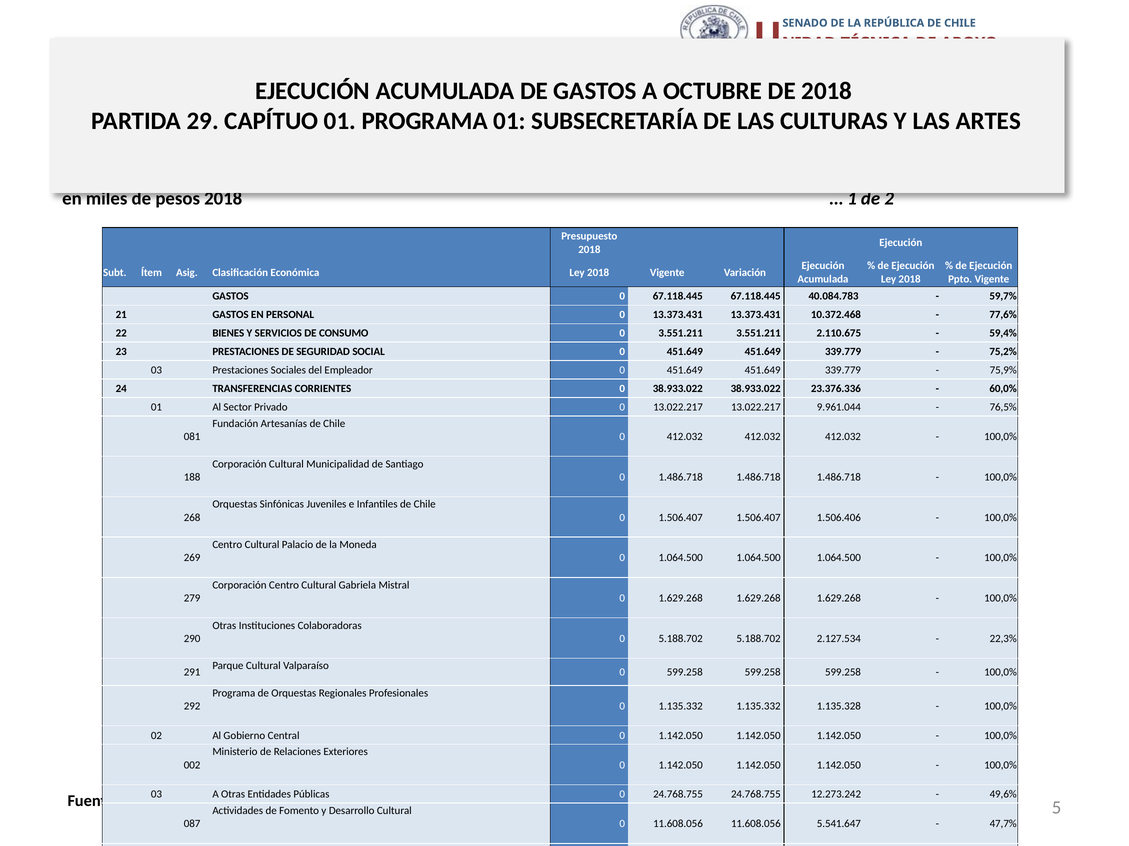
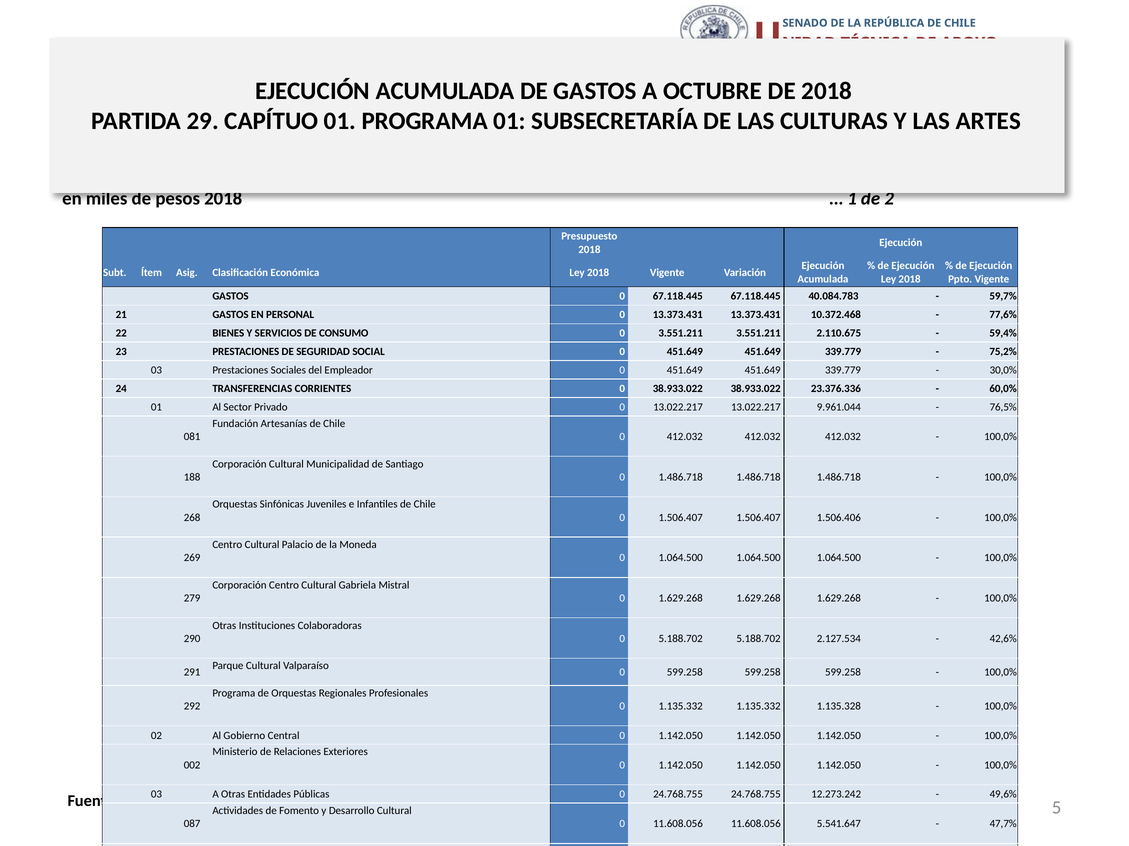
75,9%: 75,9% -> 30,0% (1003, 371)
22,3%: 22,3% -> 42,6% (1003, 639)
